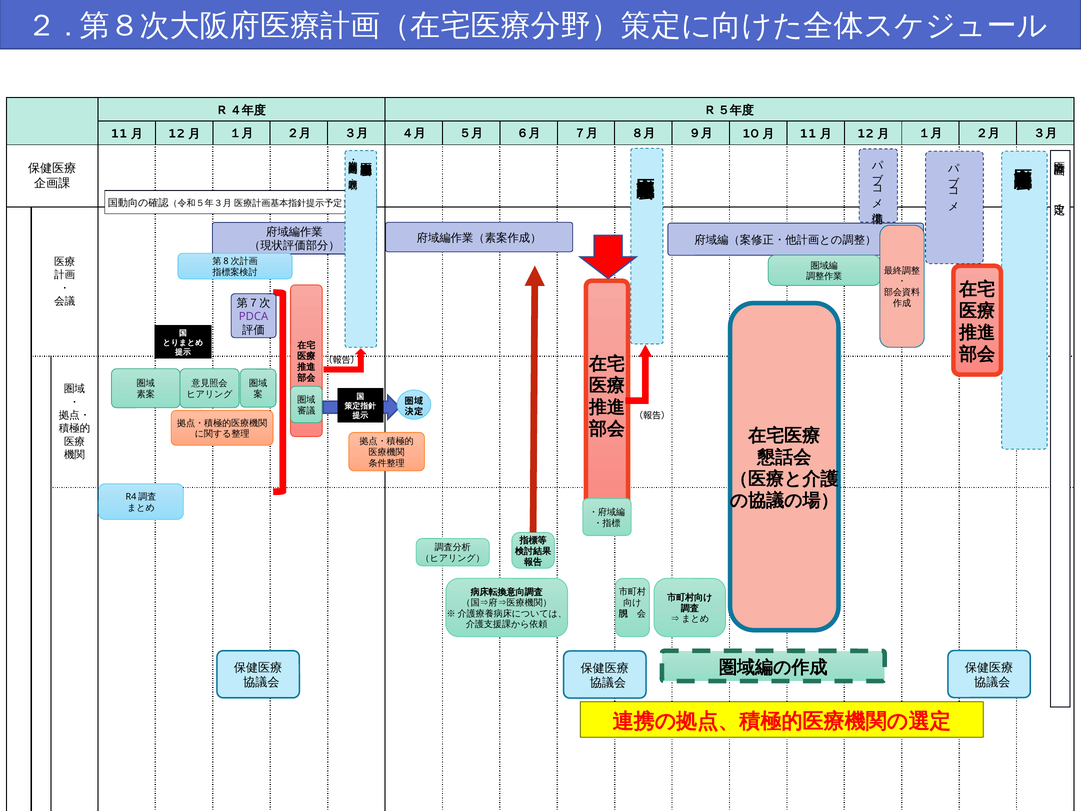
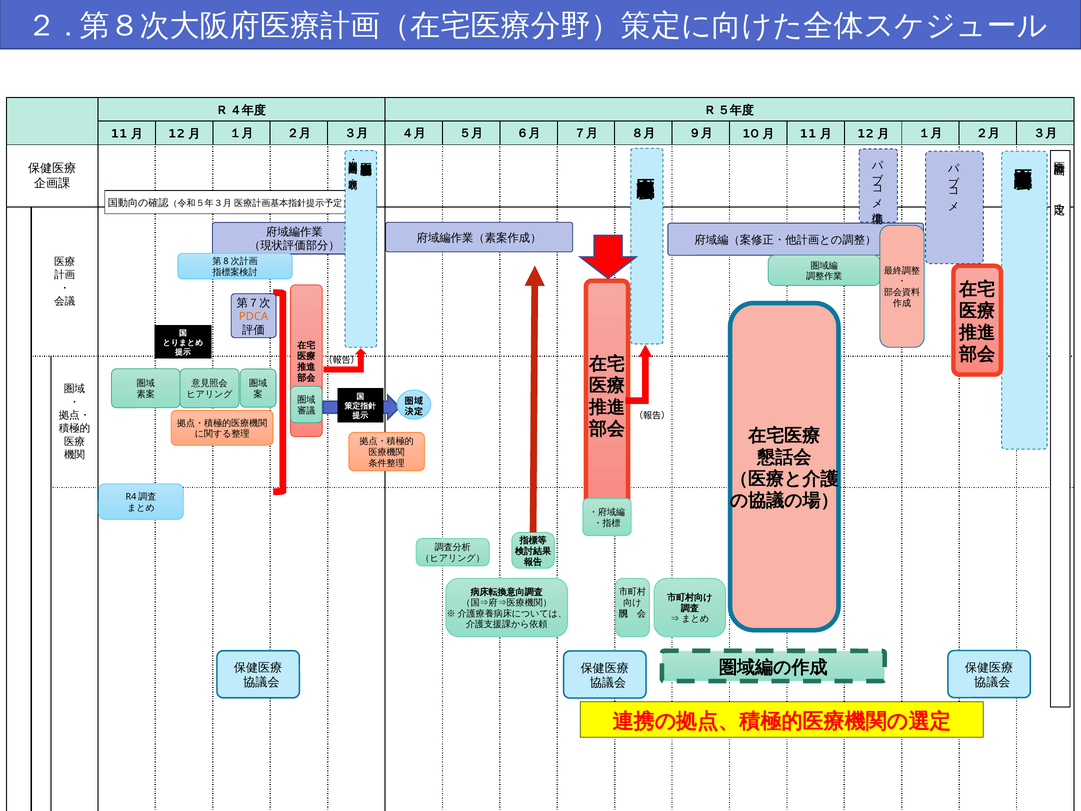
PDCA colour: purple -> orange (254, 316)
